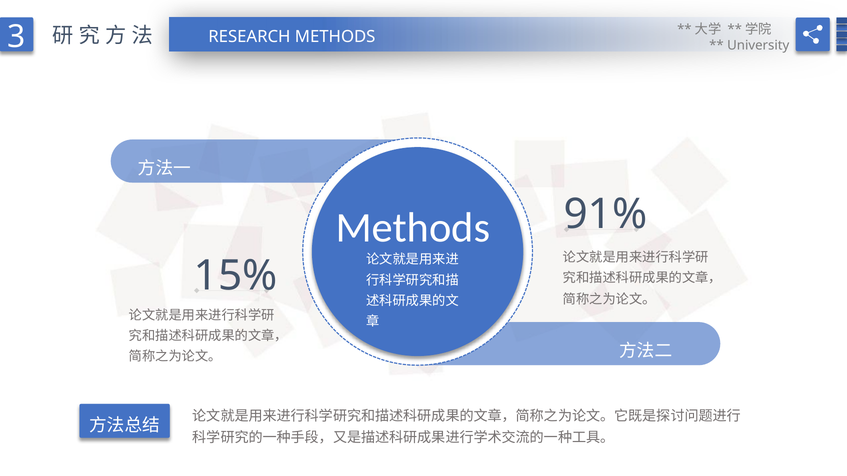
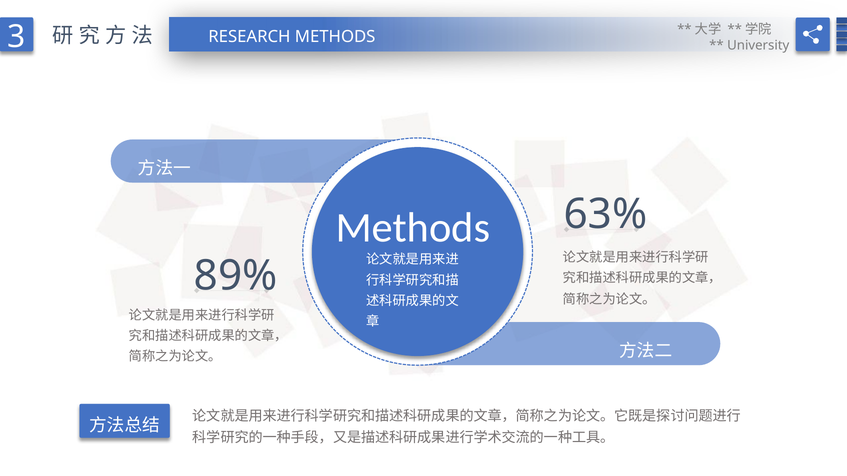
91%: 91% -> 63% (606, 215)
15%: 15% -> 89% (236, 276)
